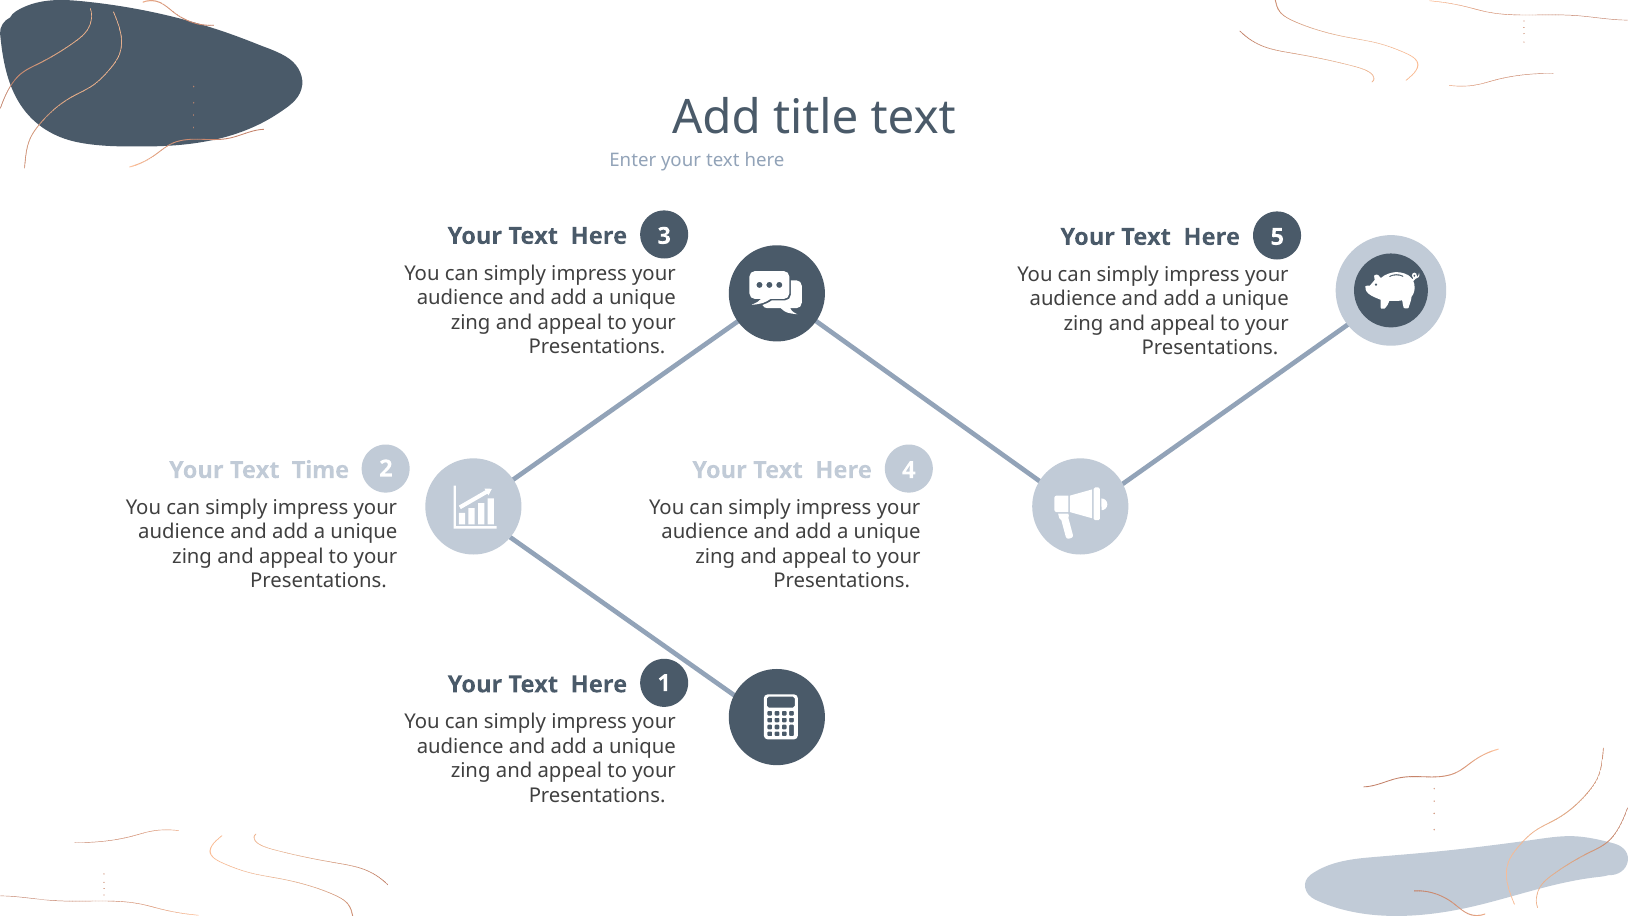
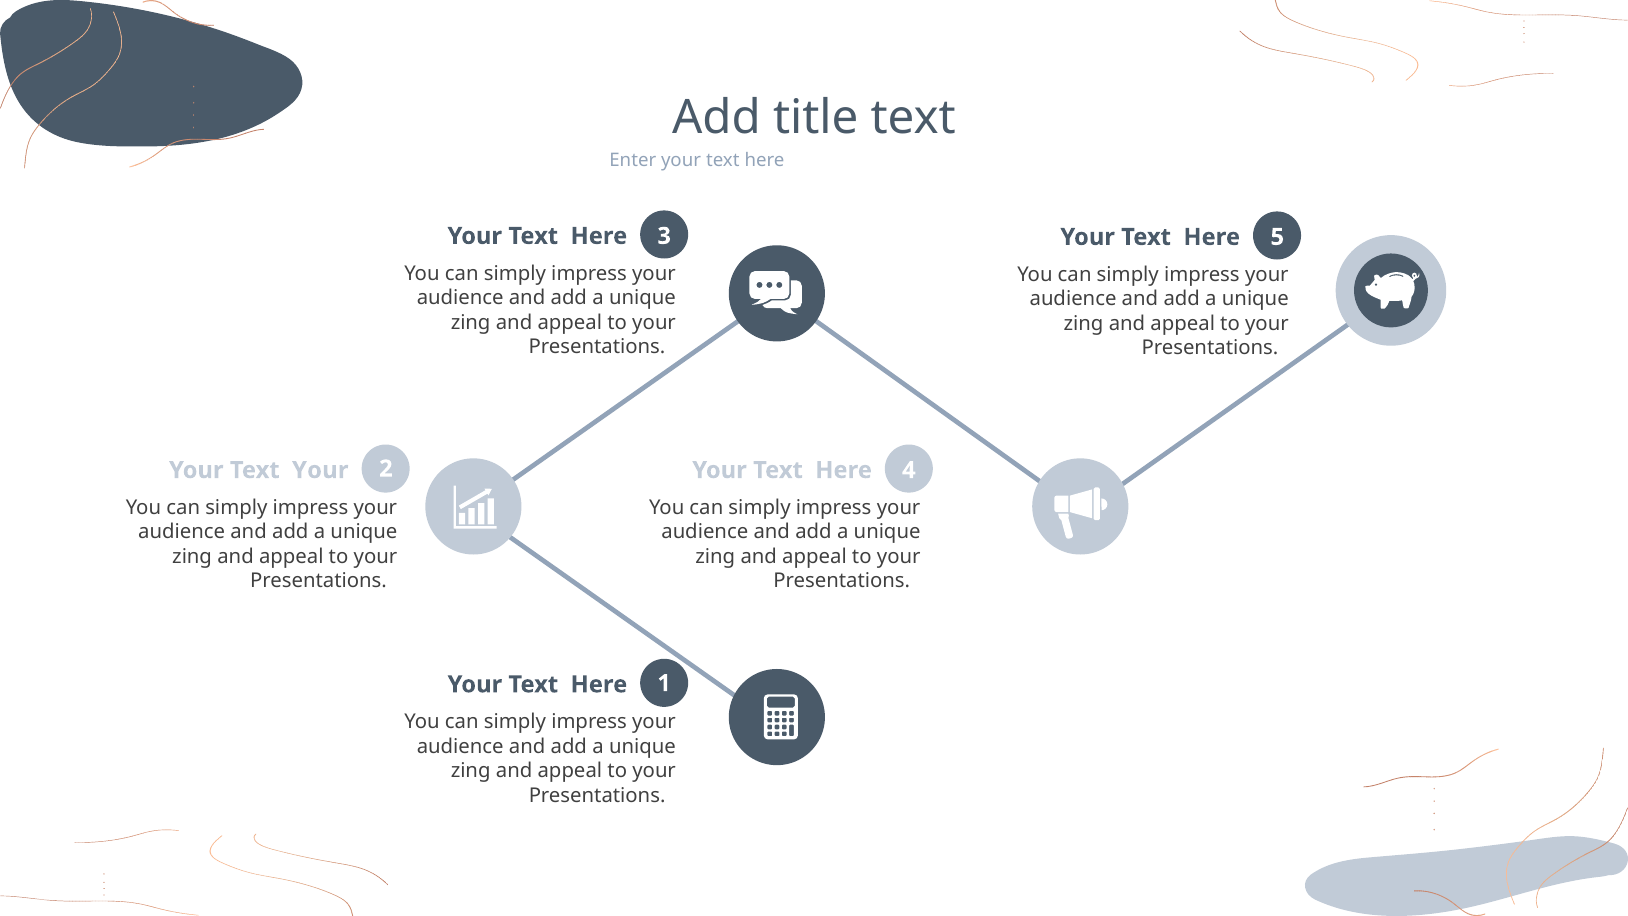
Text Time: Time -> Your (320, 470)
